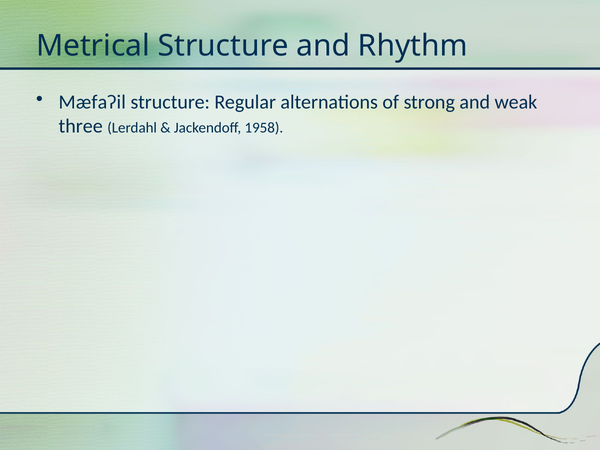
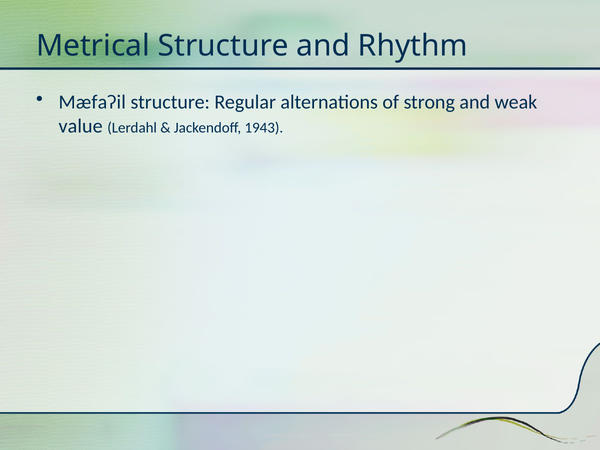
three: three -> value (81, 126)
1958: 1958 -> 1943 (264, 128)
